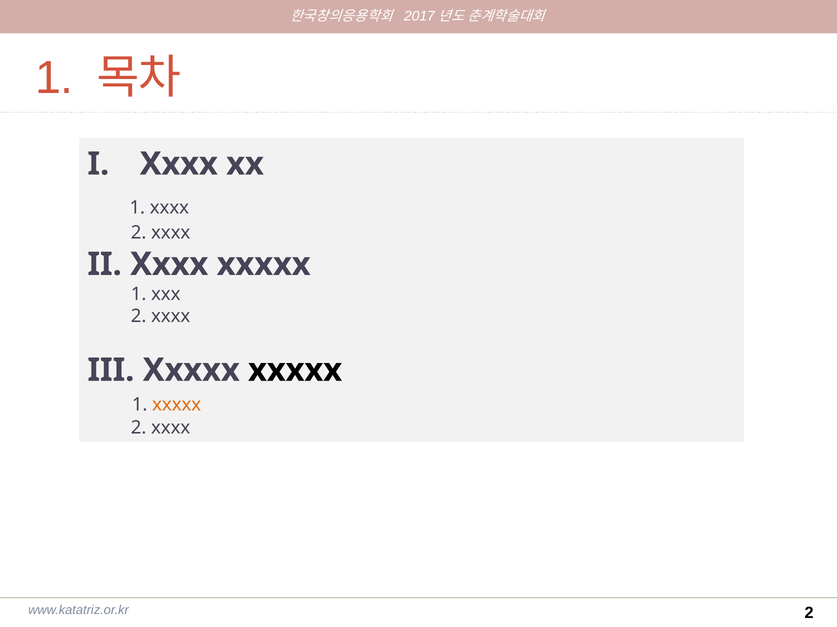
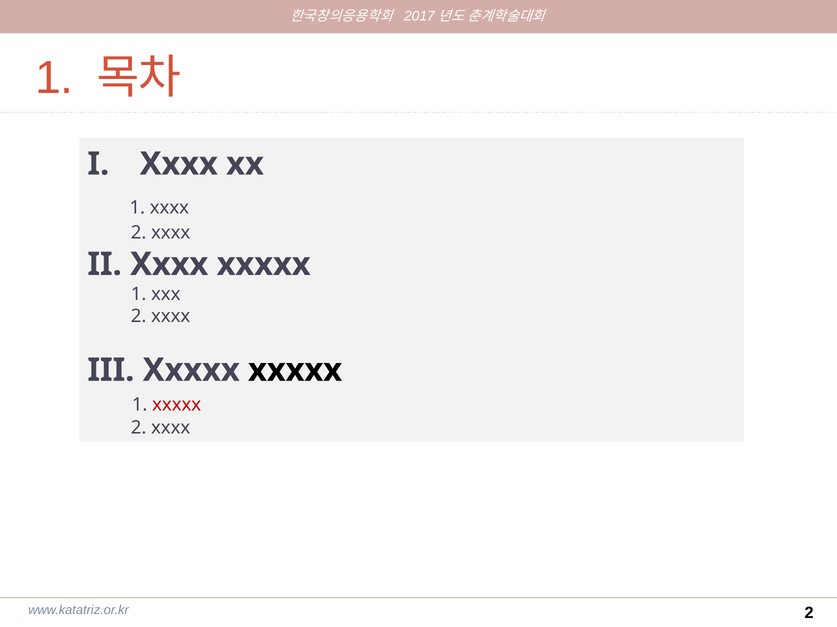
xxxxx colour: orange -> red (177, 405)
